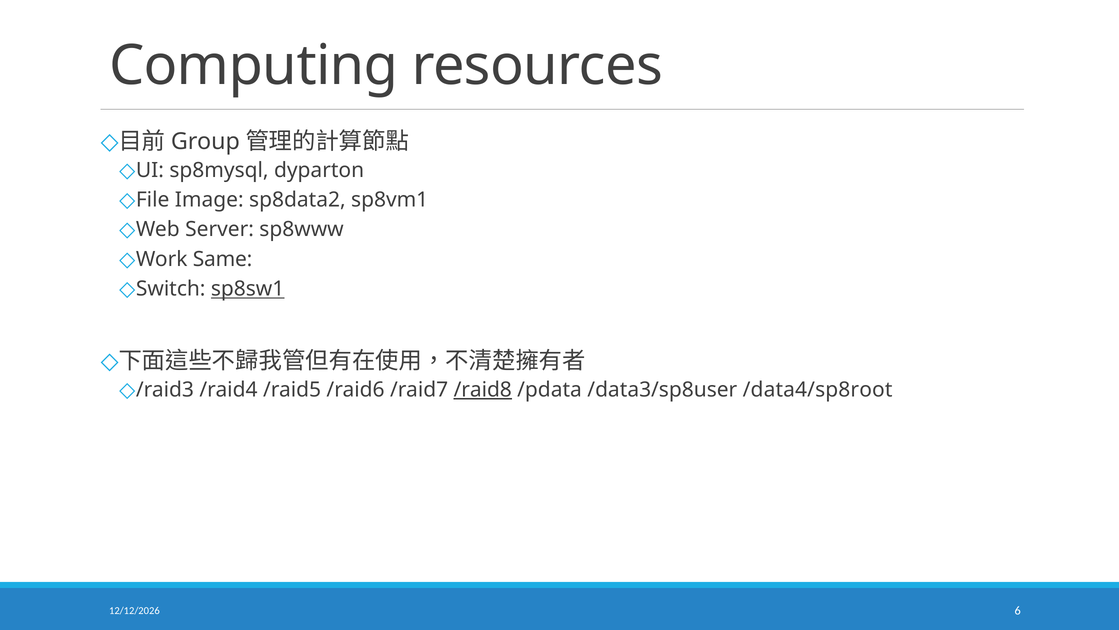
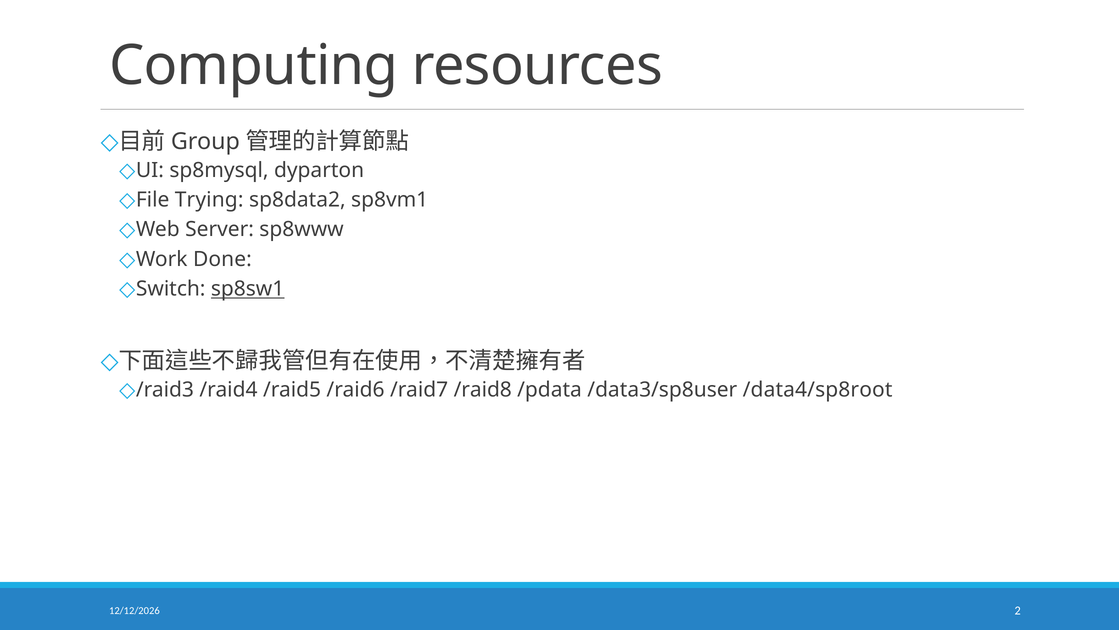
Image: Image -> Trying (209, 200)
Same: Same -> Done (222, 259)
/raid8 underline: present -> none (483, 389)
6: 6 -> 2 (1018, 610)
